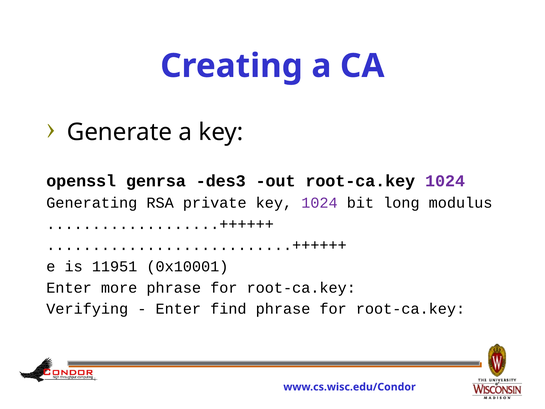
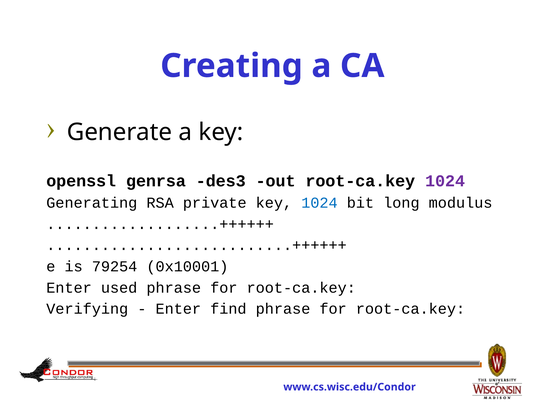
1024 colour: purple -> blue (319, 203)
11951: 11951 -> 79254 (115, 266)
more: more -> used (119, 288)
